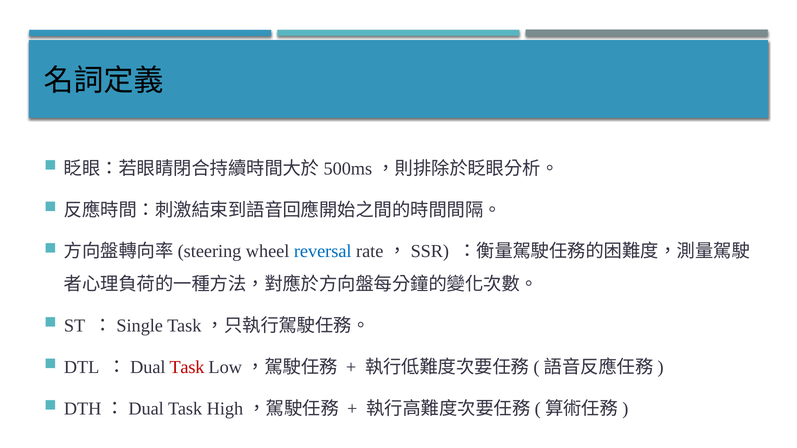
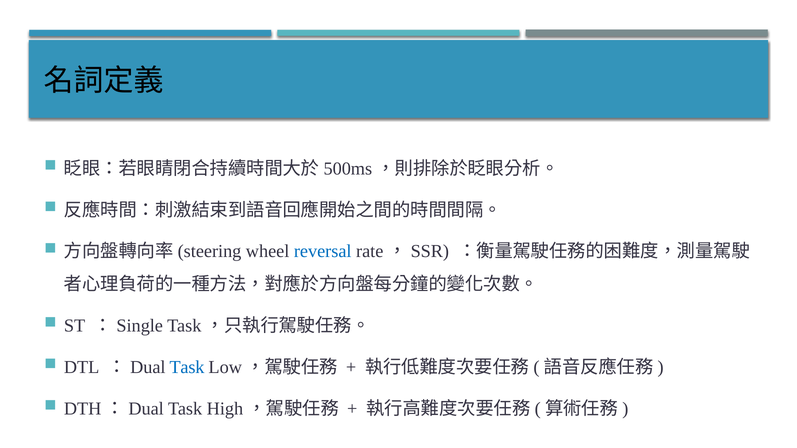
Task colour: red -> blue (187, 367)
